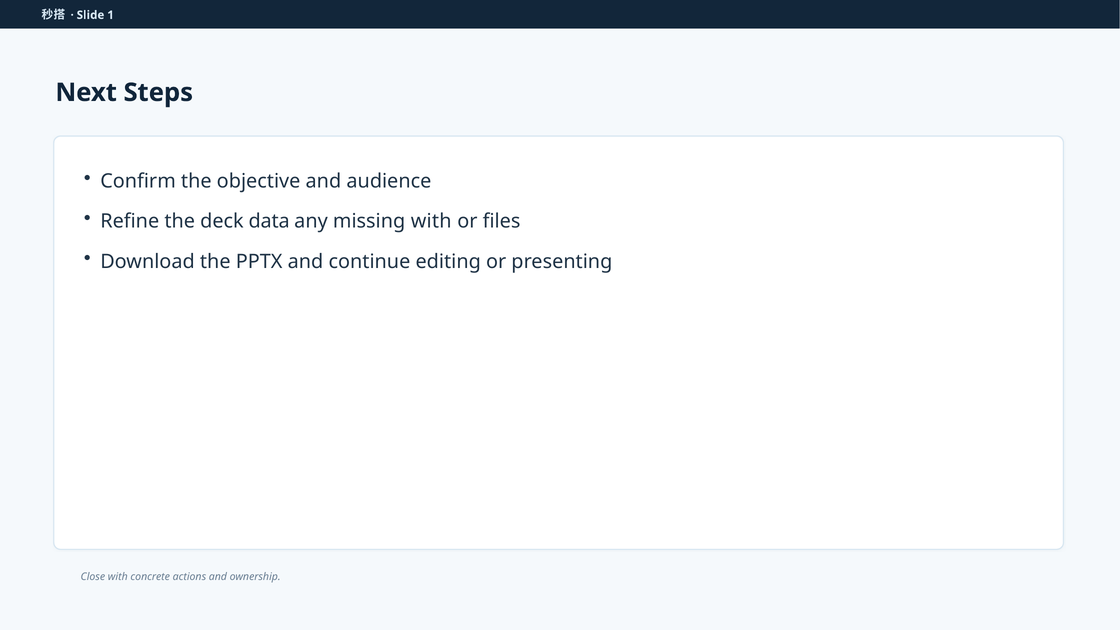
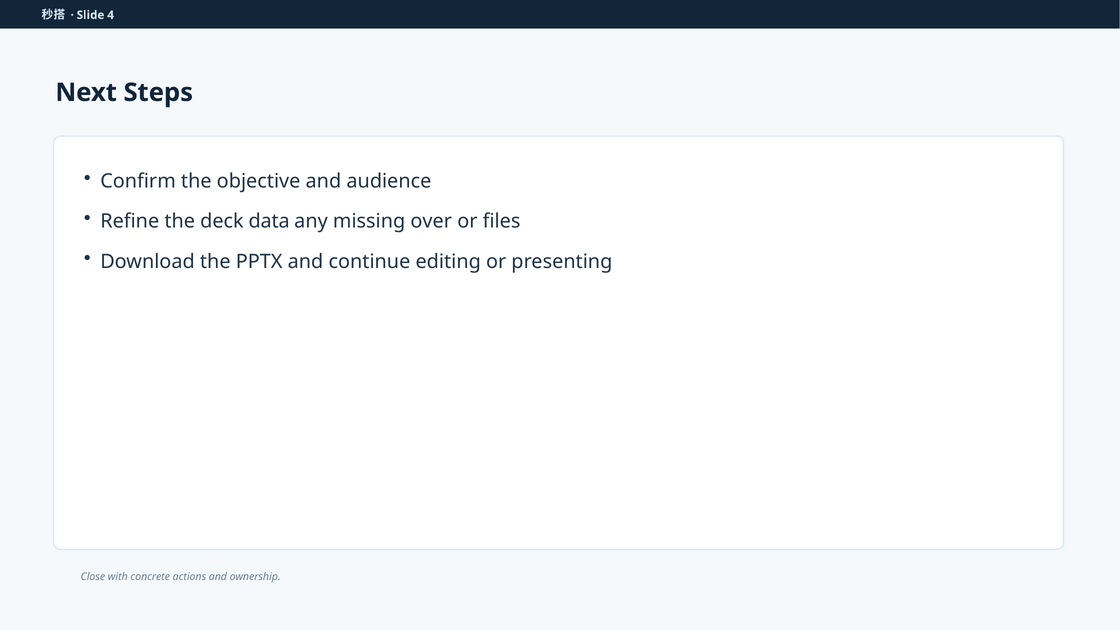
1: 1 -> 4 (111, 15)
missing with: with -> over (431, 221)
